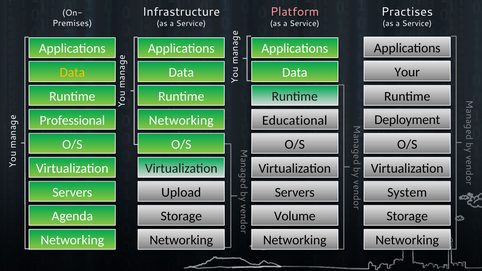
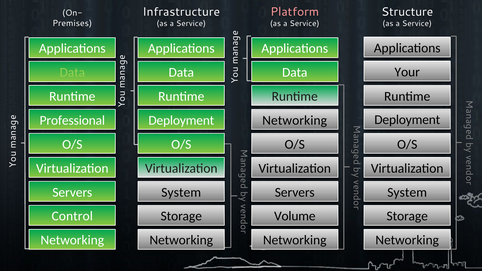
Practises: Practises -> Structure (407, 12)
Data colour: yellow -> light green (72, 72)
Networking: Networking -> Deployment (181, 120)
Educational: Educational -> Networking (295, 120)
Upload: Upload -> System (181, 192)
Agenda: Agenda -> Control (72, 216)
